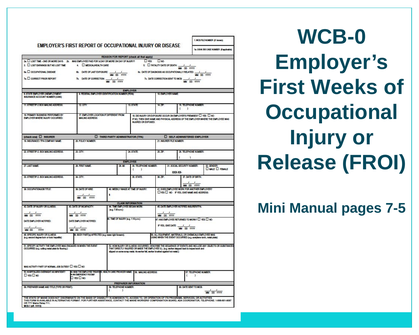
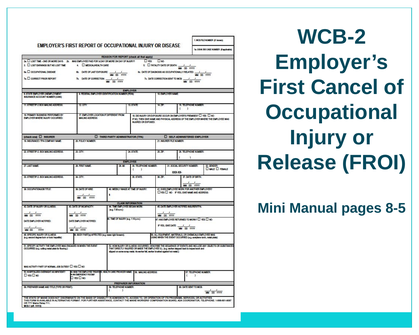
WCB-0: WCB-0 -> WCB-2 (332, 37)
Weeks: Weeks -> Cancel (345, 87)
7-5: 7-5 -> 8-5 (396, 208)
